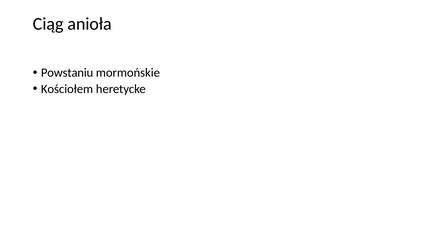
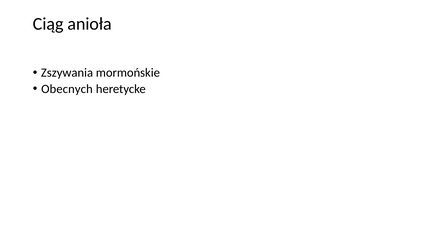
Powstaniu: Powstaniu -> Zszywania (67, 73)
Kościołem: Kościołem -> Obecnych (67, 89)
